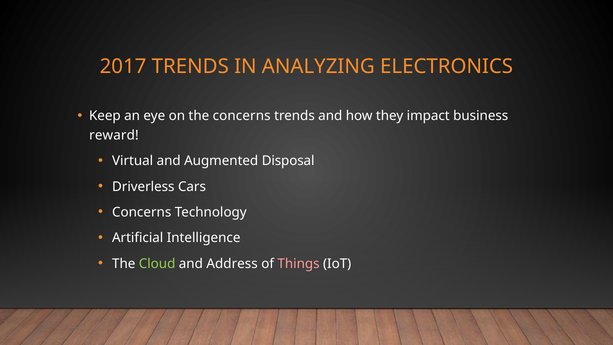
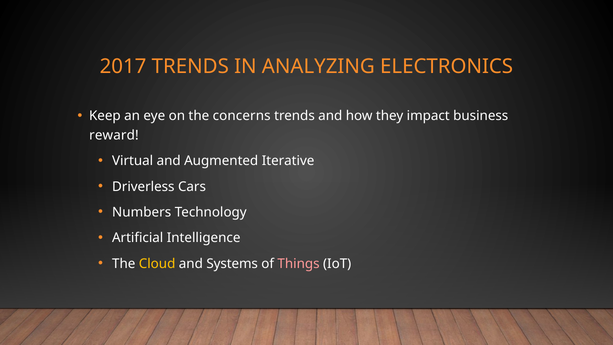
Disposal: Disposal -> Iterative (288, 161)
Concerns: Concerns -> Numbers (142, 212)
Cloud colour: light green -> yellow (157, 264)
Address: Address -> Systems (232, 264)
